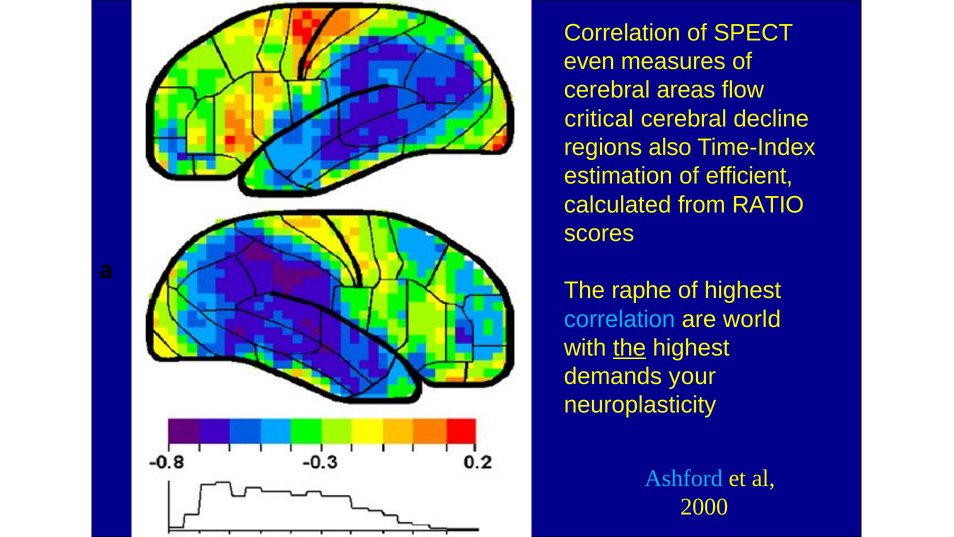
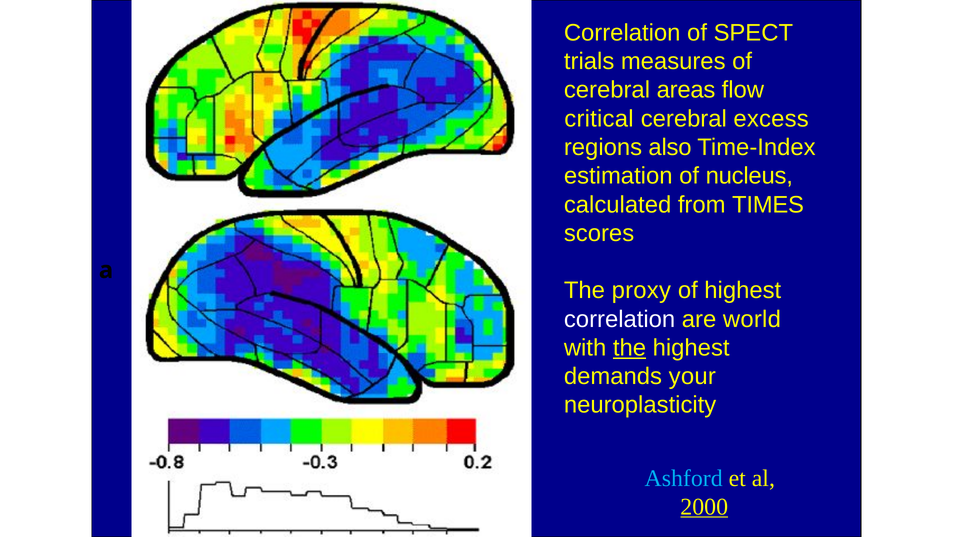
even: even -> trials (589, 61)
decline: decline -> excess (771, 119)
efficient: efficient -> nucleus (749, 176)
RATIO: RATIO -> TIMES (768, 204)
raphe: raphe -> proxy (641, 290)
correlation colour: light blue -> white (620, 319)
2000 underline: none -> present (704, 506)
